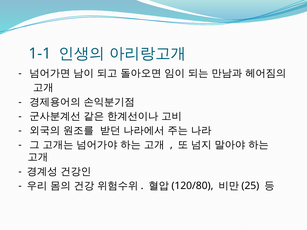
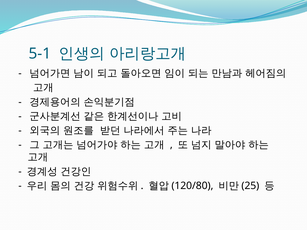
1-1: 1-1 -> 5-1 (40, 54)
